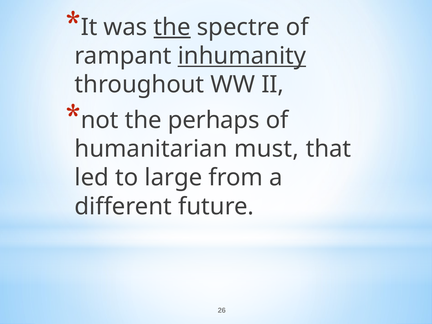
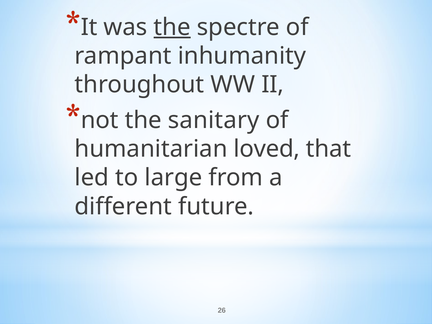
inhumanity underline: present -> none (242, 56)
perhaps: perhaps -> sanitary (214, 120)
must: must -> loved (267, 149)
